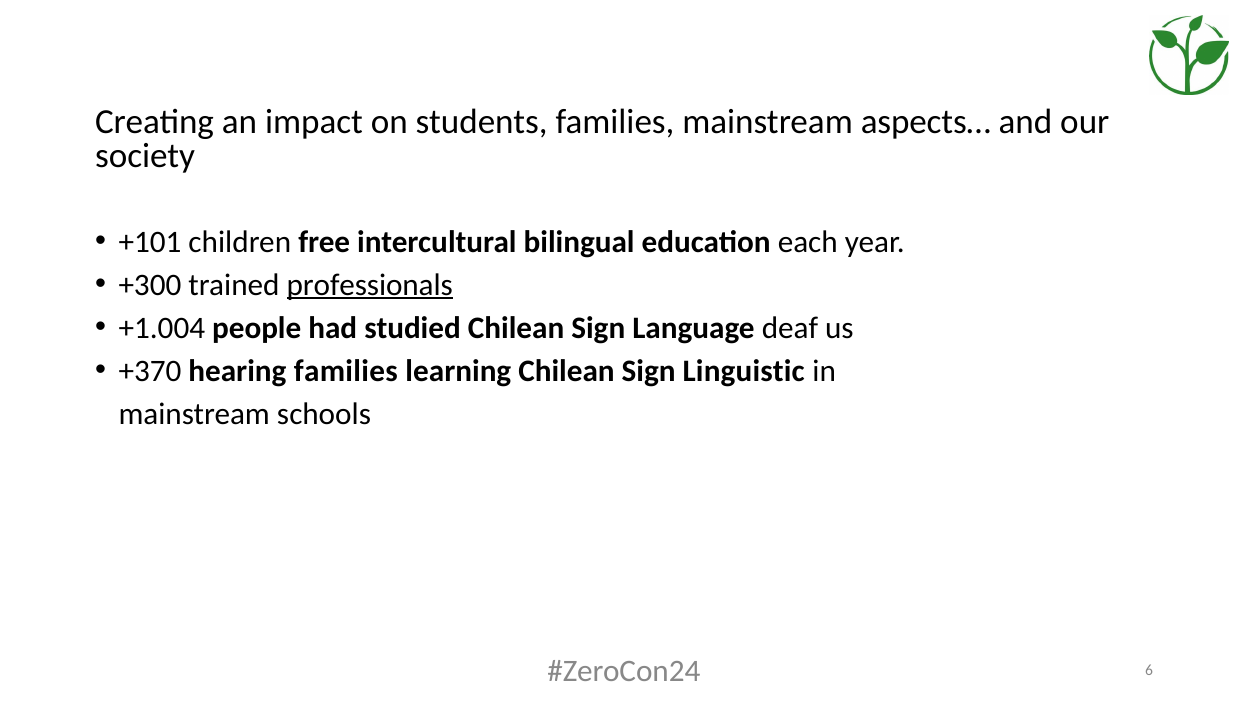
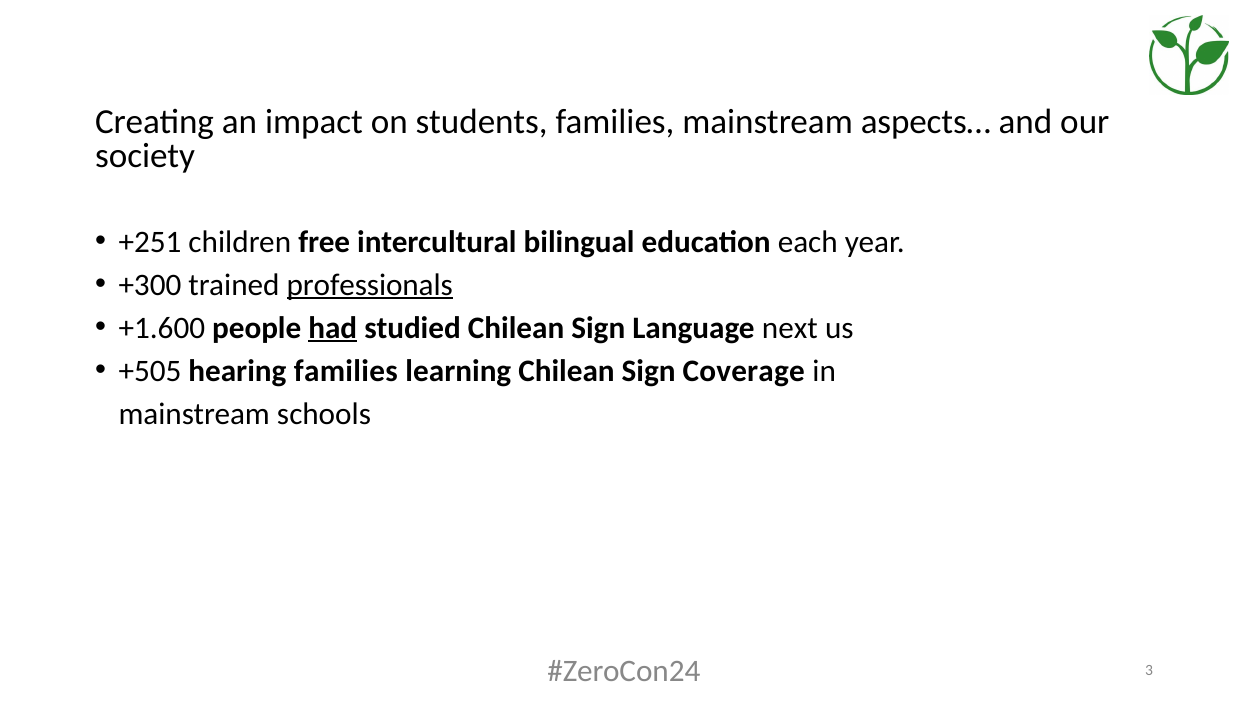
+101: +101 -> +251 (150, 242)
+1.004: +1.004 -> +1.600 (162, 328)
had underline: none -> present (333, 328)
deaf: deaf -> next (790, 328)
+370: +370 -> +505 (150, 371)
Linguistic: Linguistic -> Coverage (744, 371)
6: 6 -> 3 (1149, 670)
